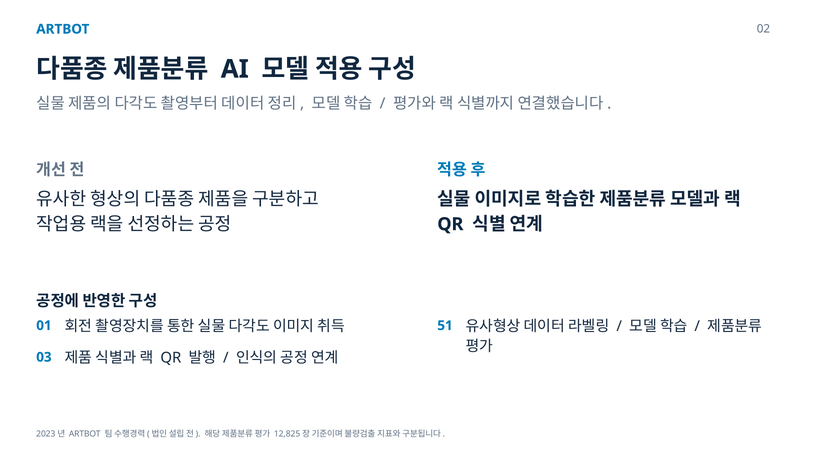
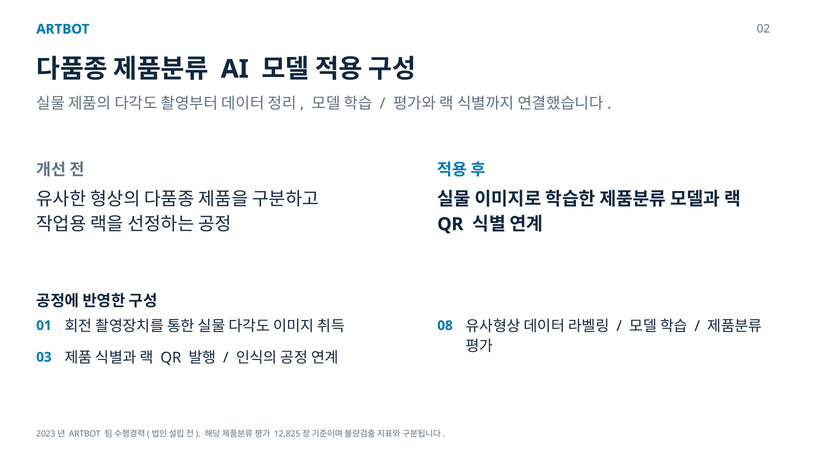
51: 51 -> 08 (445, 325)
